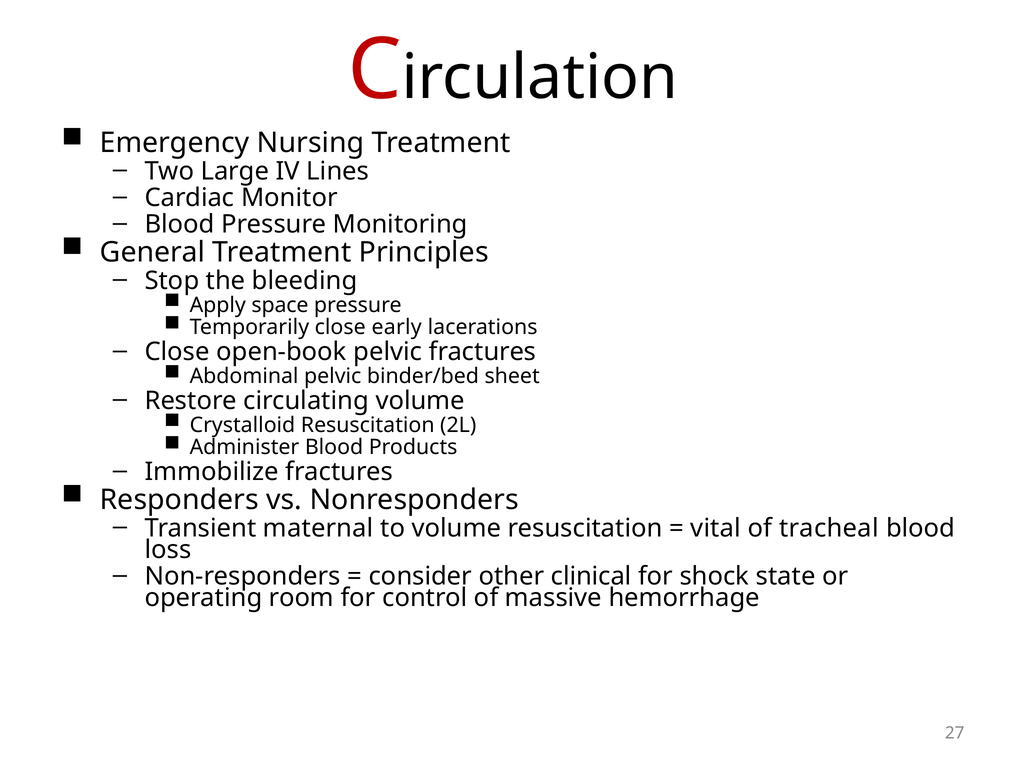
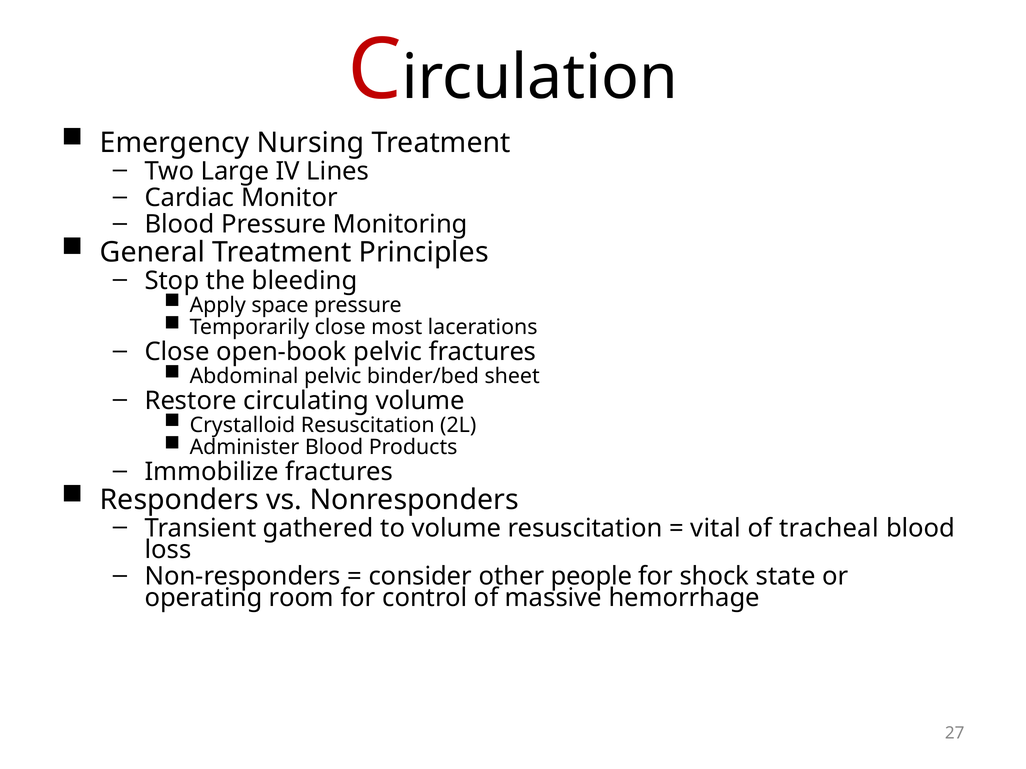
early: early -> most (397, 327)
maternal: maternal -> gathered (318, 528)
clinical: clinical -> people (591, 577)
